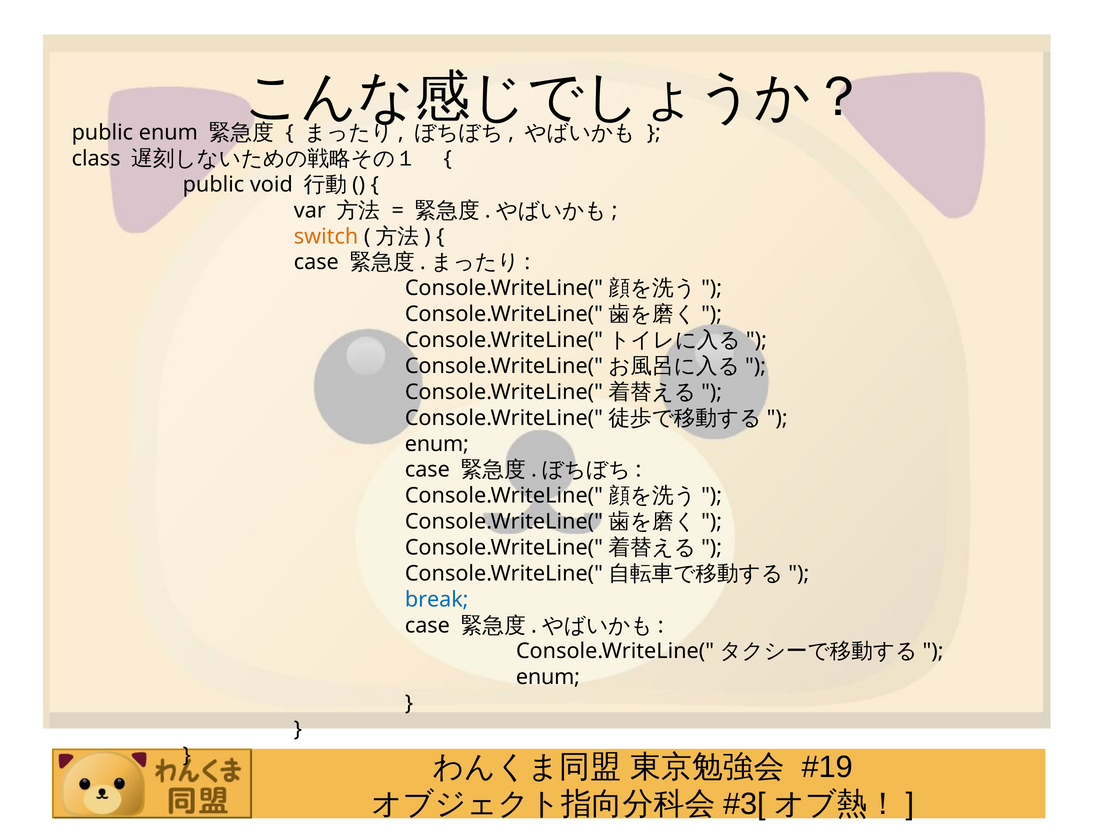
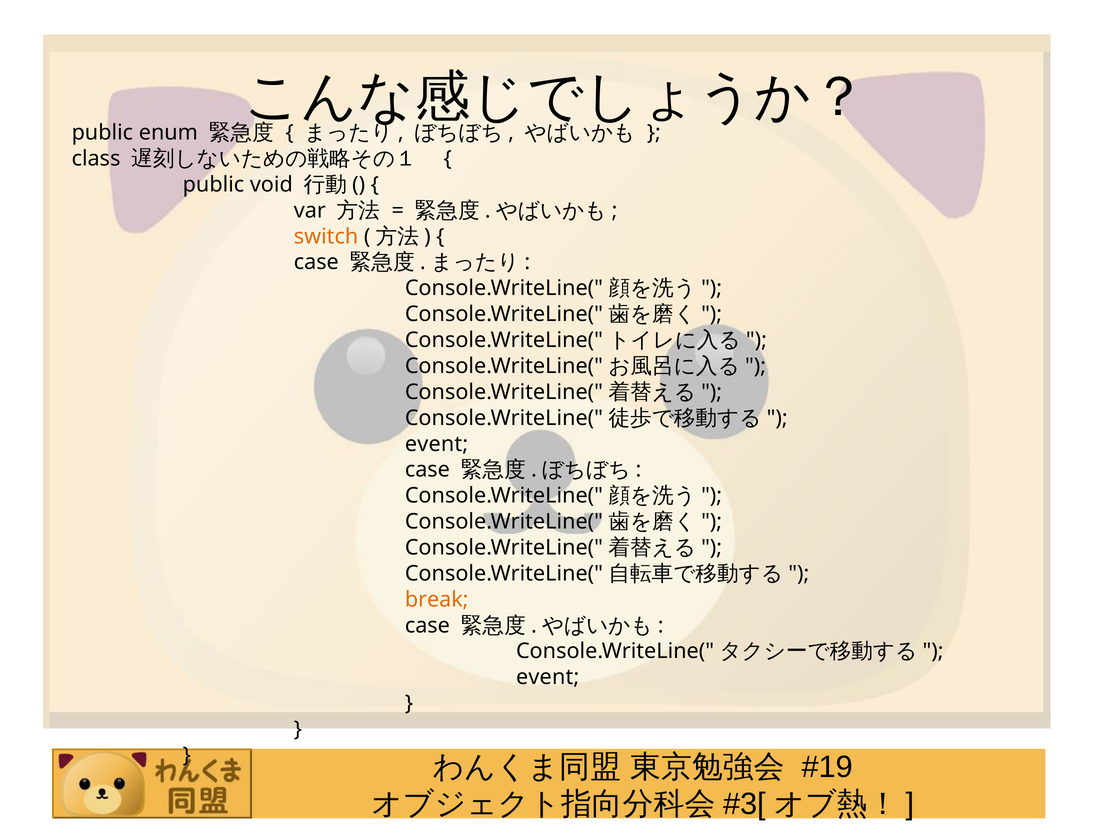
enum: enum -> event (437, 444)
break colour: blue -> orange (437, 600)
enum: enum -> event (548, 677)
